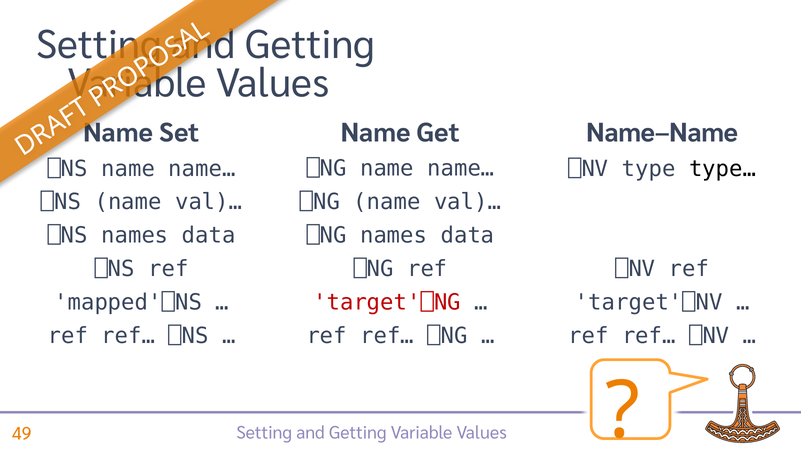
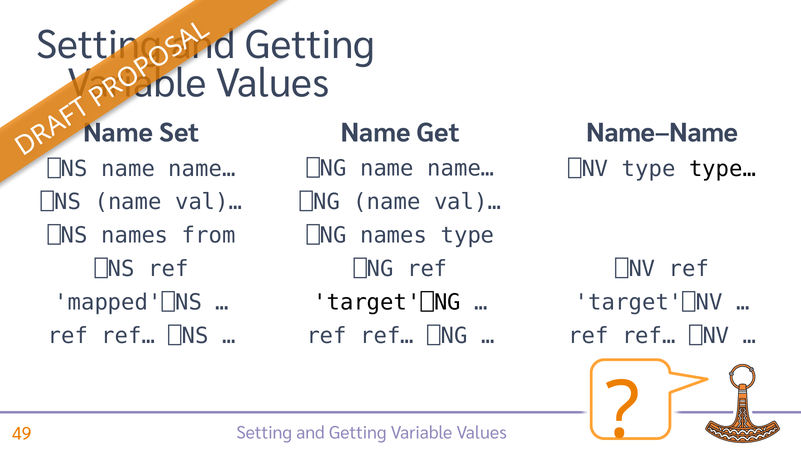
⎕NS names data: data -> from (209, 235)
⎕NG names data: data -> type (467, 235)
target'⎕NG colour: red -> black (387, 302)
